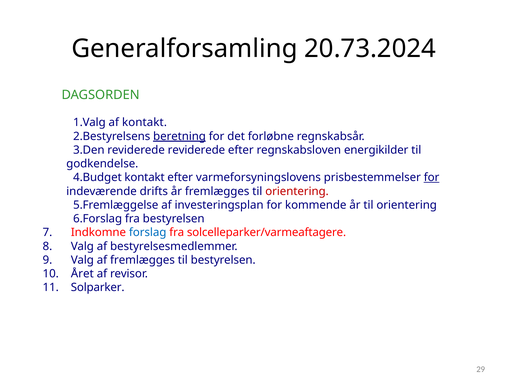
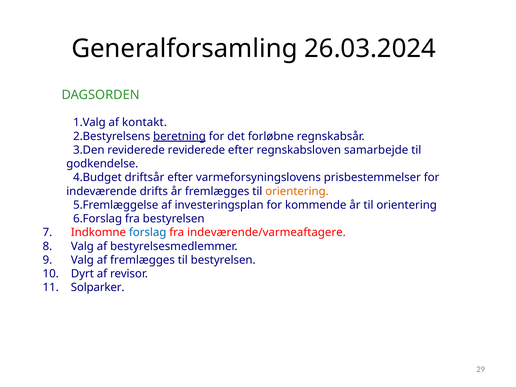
20.73.2024: 20.73.2024 -> 26.03.2024 (370, 49)
energikilder: energikilder -> samarbejde (376, 150)
kontakt: kontakt -> driftsår (145, 177)
for underline: present -> none (432, 177)
orientering colour: red -> orange (297, 191)
solcelleparker/varmeaftagere: solcelleparker/varmeaftagere -> indeværende/varmeaftagere (266, 233)
Året: Året -> Dyrt (82, 274)
